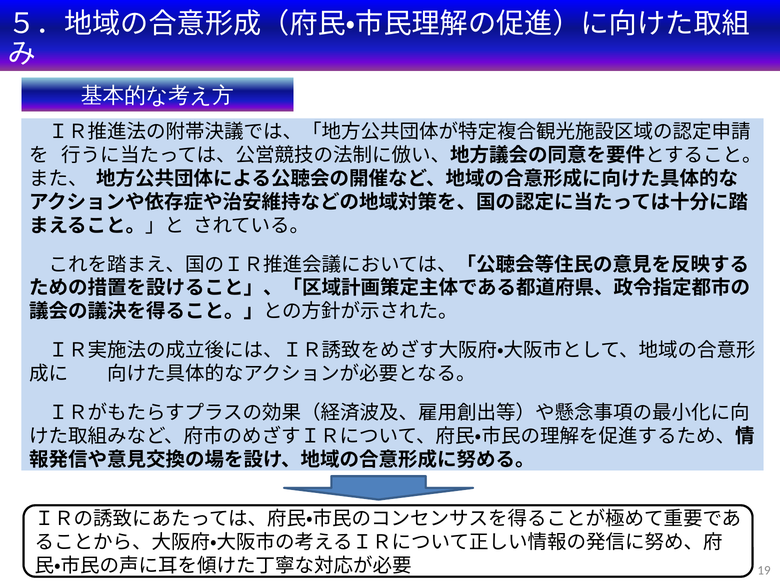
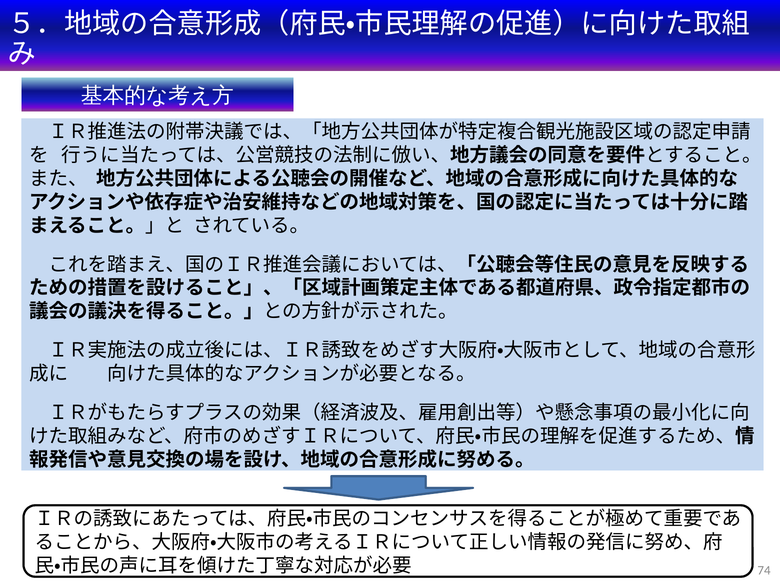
19: 19 -> 74 (764, 570)
